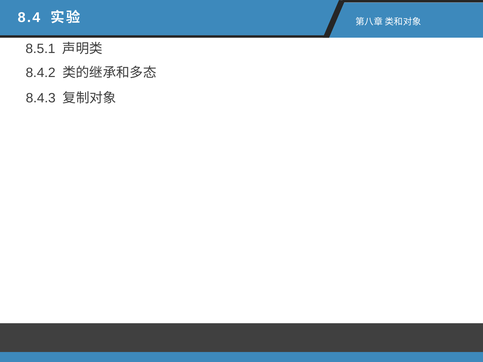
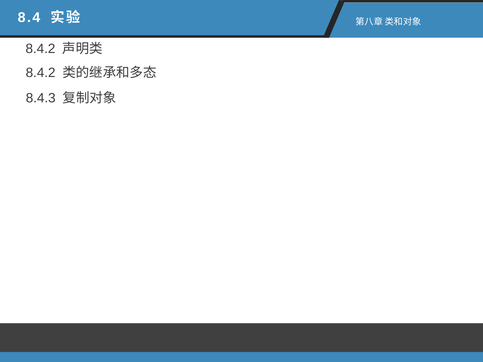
8.5.1: 8.5.1 -> 8.4.2 (40, 49)
